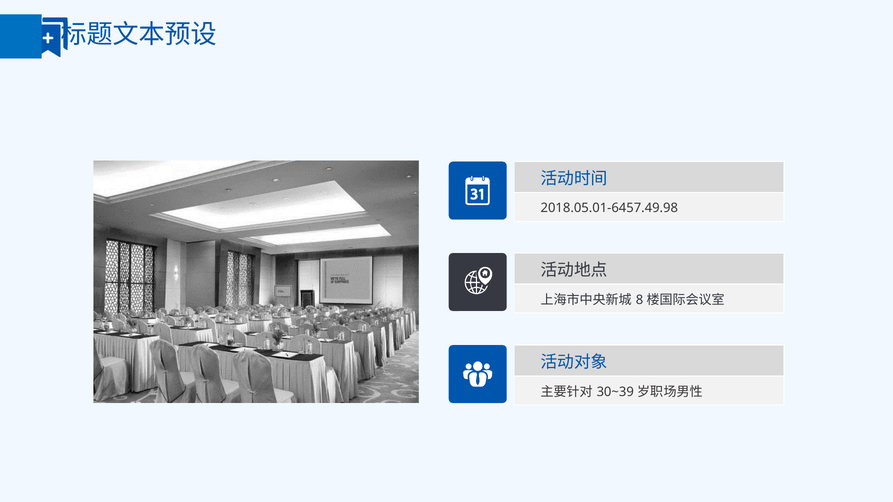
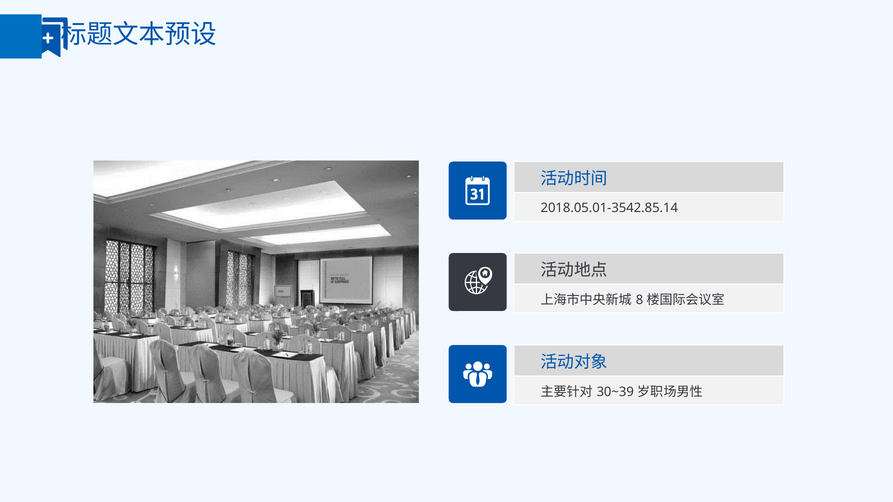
2018.05.01-6457.49.98: 2018.05.01-6457.49.98 -> 2018.05.01-3542.85.14 (609, 208)
